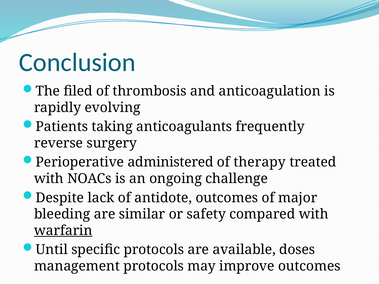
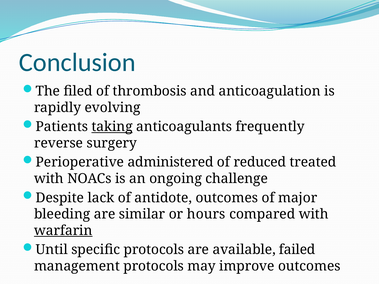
taking underline: none -> present (112, 127)
therapy: therapy -> reduced (260, 162)
safety: safety -> hours (206, 214)
doses: doses -> failed (297, 250)
